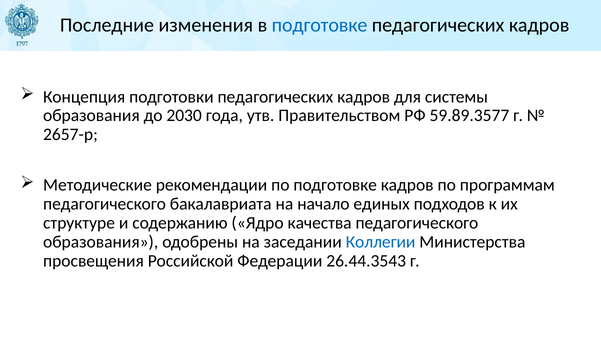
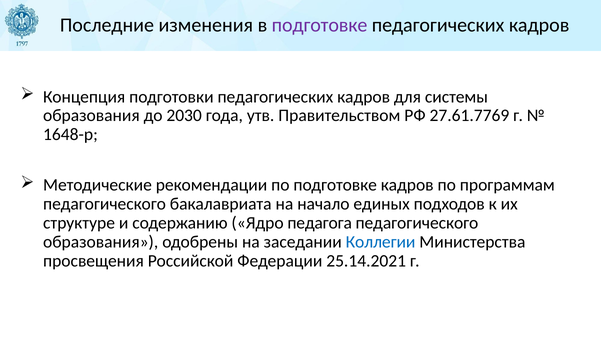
подготовке colour: blue -> purple (320, 25)
59.89.3577: 59.89.3577 -> 27.61.7769 (469, 116)
2657-р: 2657-р -> 1648-р (70, 135)
качества: качества -> педагога (320, 223)
26.44.3543: 26.44.3543 -> 25.14.2021 (366, 261)
